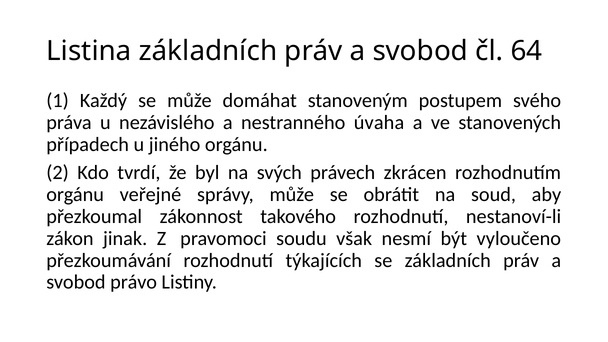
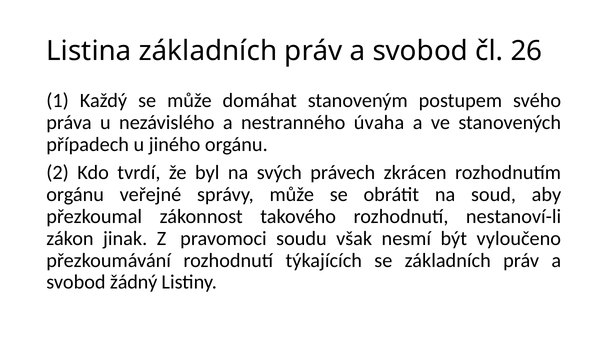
64: 64 -> 26 (526, 51)
právo: právo -> žádný (134, 282)
